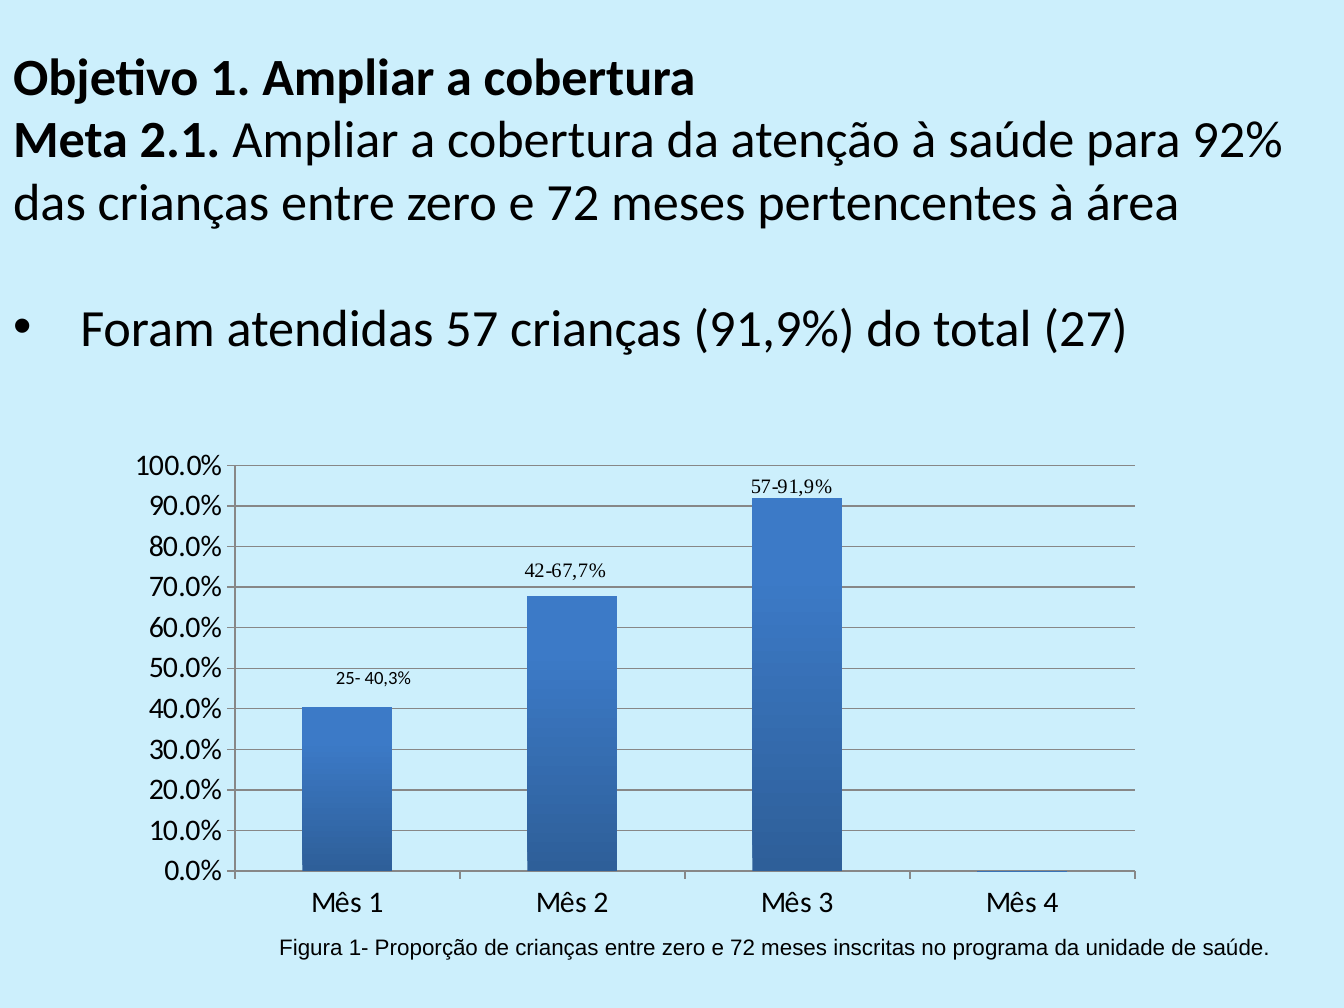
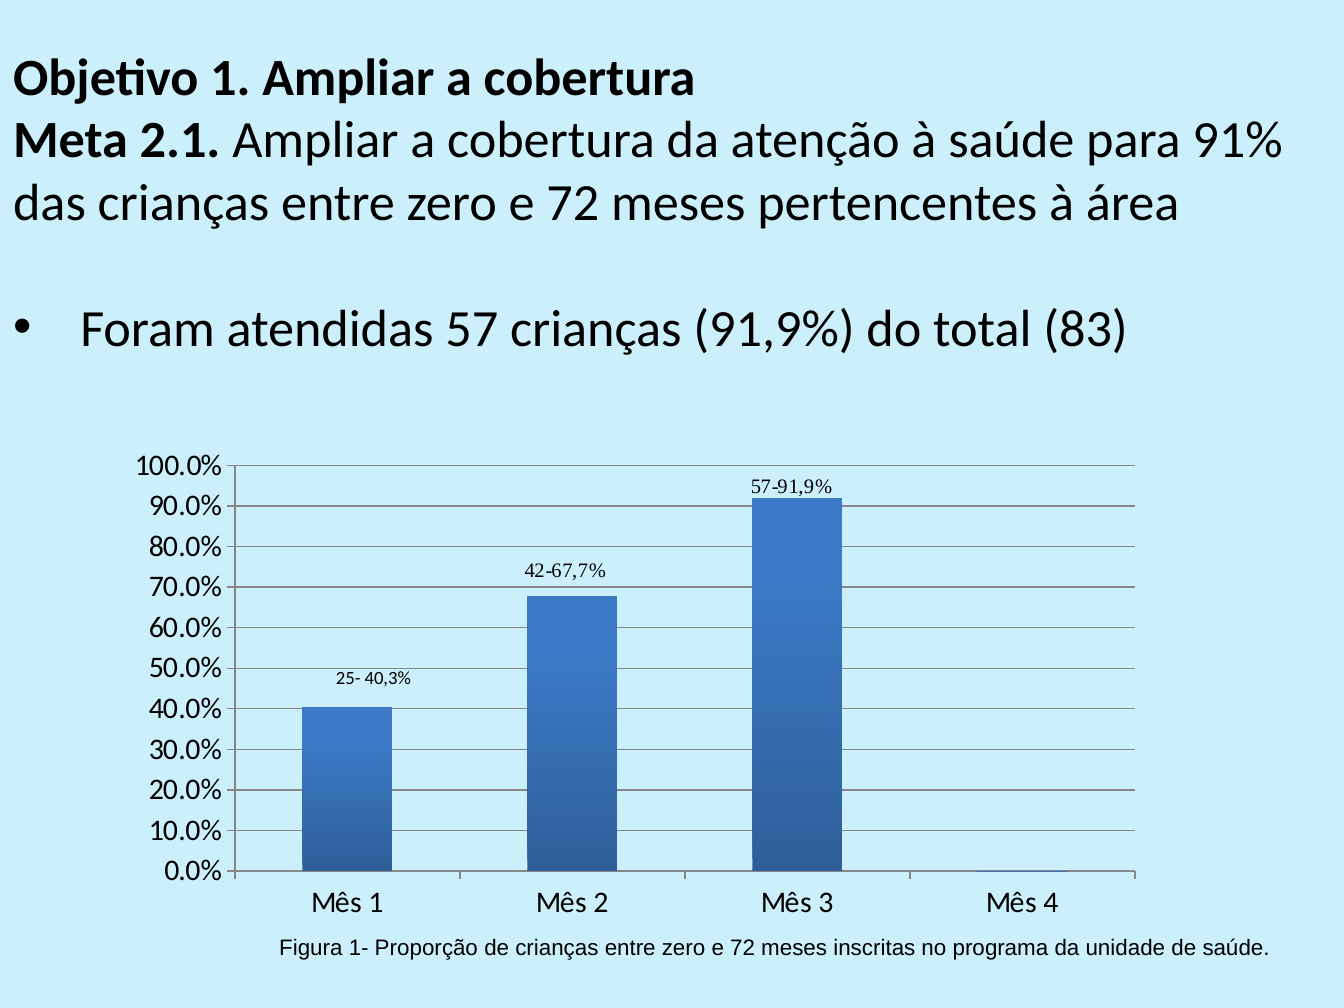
92%: 92% -> 91% (1238, 141)
27: 27 -> 83 (1086, 329)
